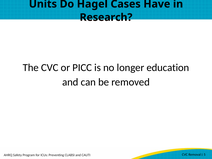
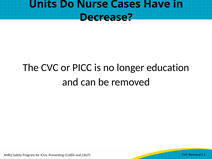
Hagel: Hagel -> Nurse (92, 4)
Research: Research -> Decrease (106, 17)
